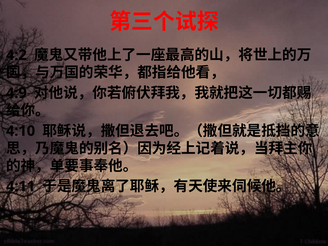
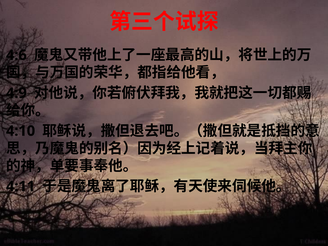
4:2: 4:2 -> 4:6 (16, 55)
